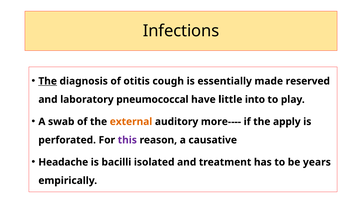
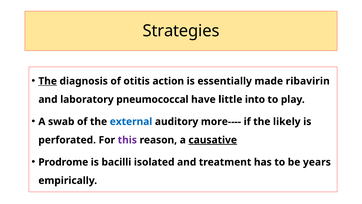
Infections: Infections -> Strategies (181, 31)
cough: cough -> action (168, 81)
reserved: reserved -> ribavirin (308, 81)
external colour: orange -> blue (131, 121)
apply: apply -> likely (287, 121)
causative underline: none -> present (213, 140)
Headache: Headache -> Prodrome (63, 162)
